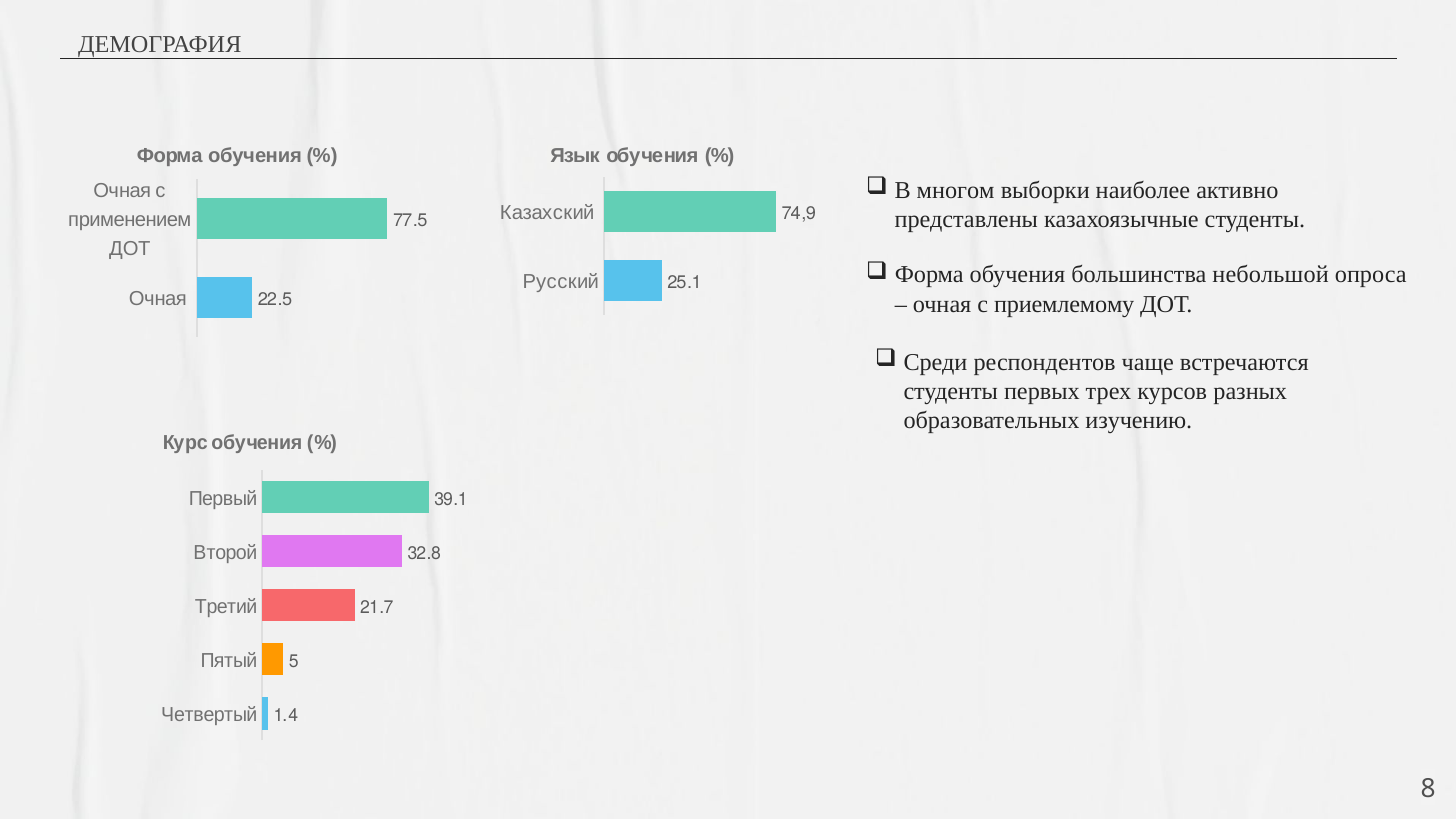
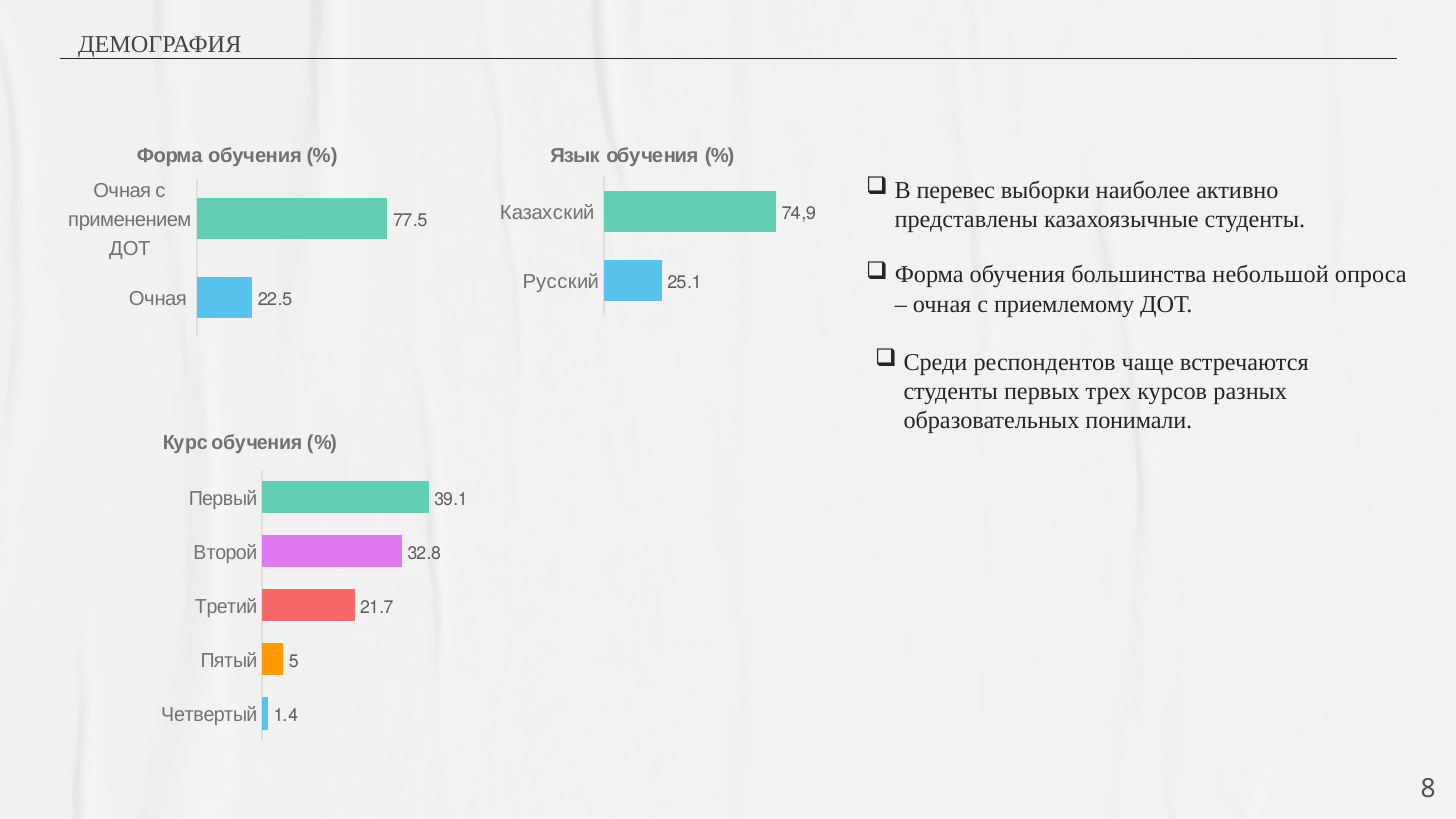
многом: многом -> перевес (956, 190)
изучению: изучению -> понимали (1139, 421)
